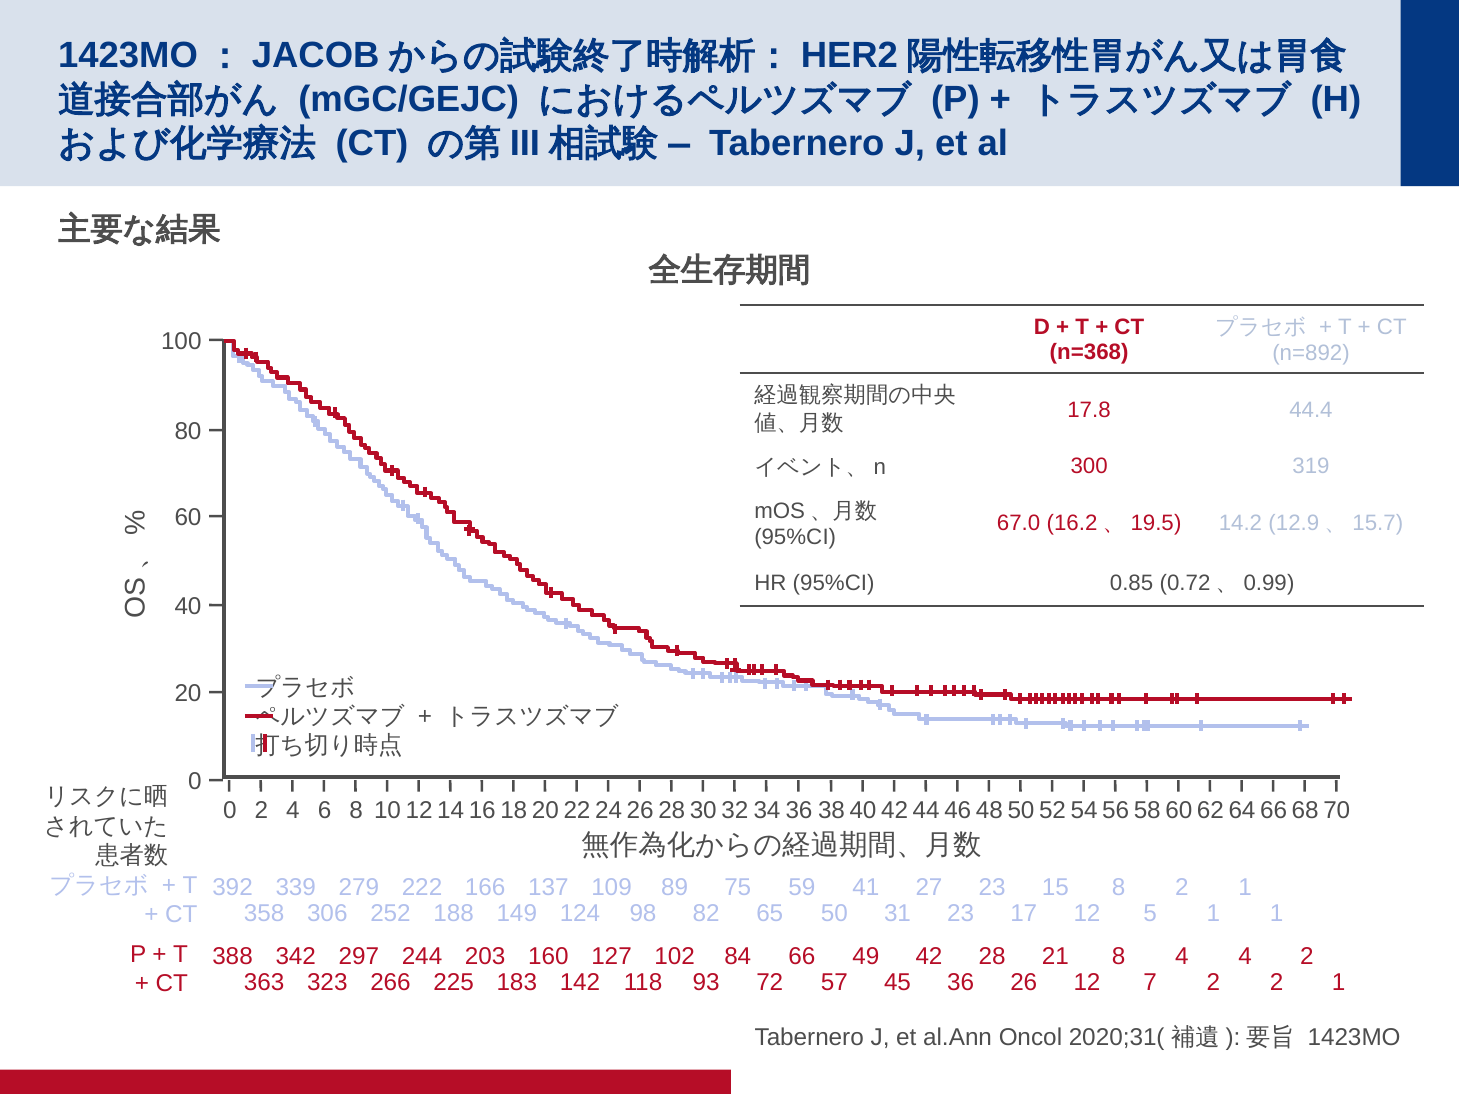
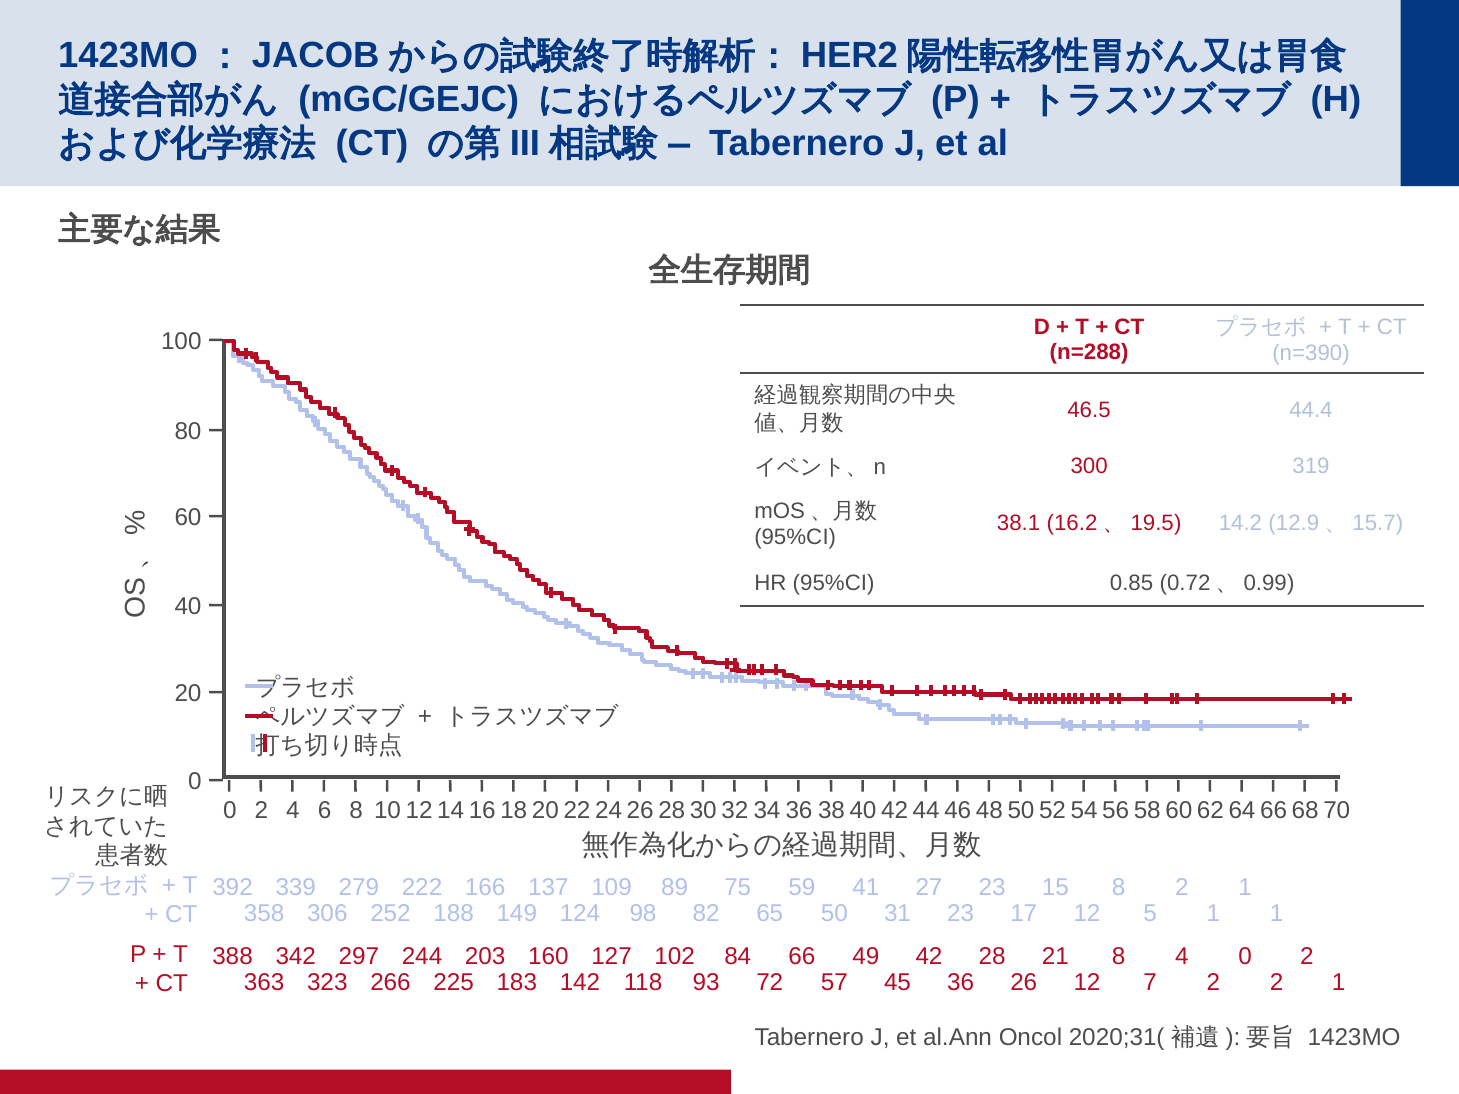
n=368: n=368 -> n=288 (1089, 352)
n=892: n=892 -> n=390 (1311, 354)
17.8: 17.8 -> 46.5 (1089, 410)
67.0: 67.0 -> 38.1 (1019, 523)
388 4: 4 -> 0 (1245, 957)
